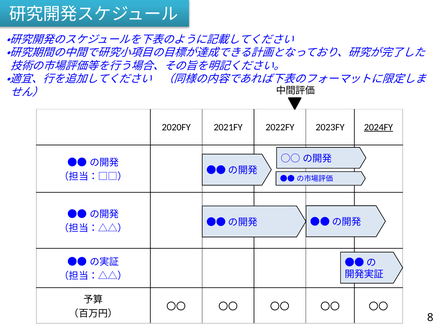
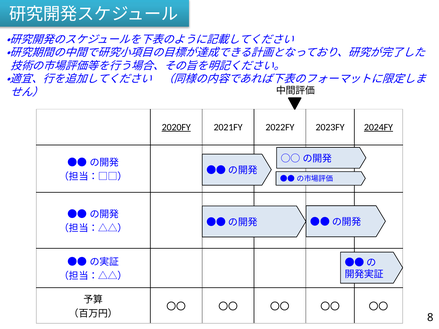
2020FY underline: none -> present (176, 127)
